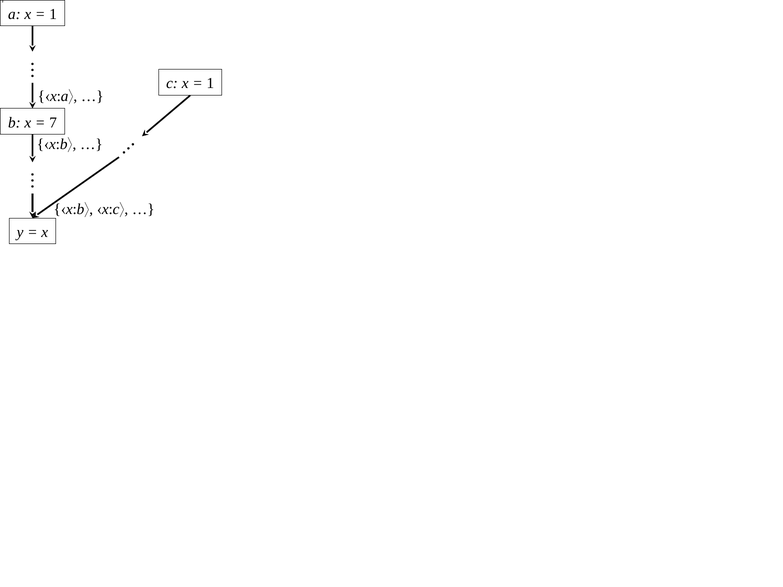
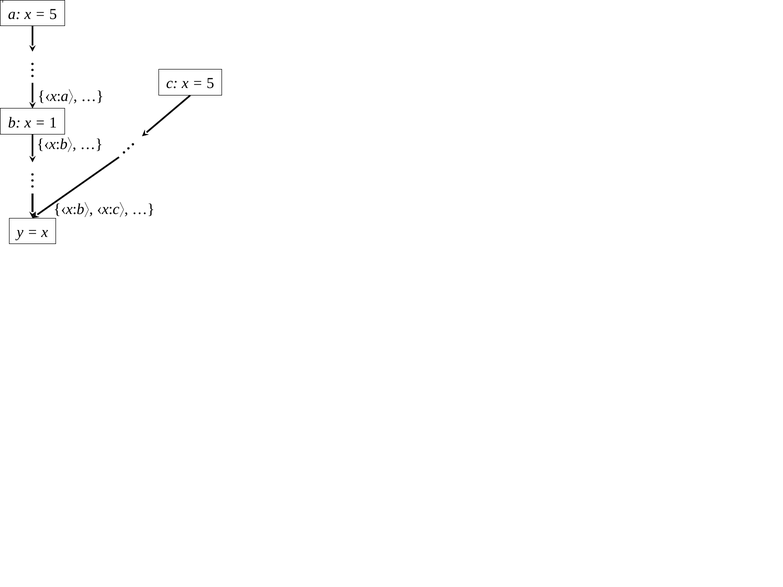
1: 1 -> 5 (53, 14)
1: 1 -> 5 (210, 84)
7: 7 -> 1 (53, 123)
